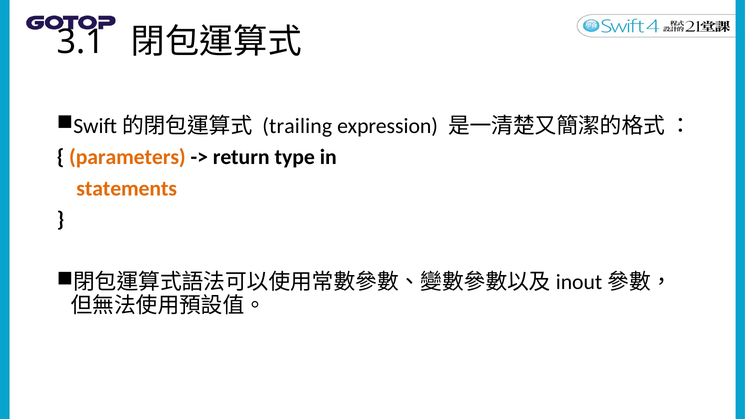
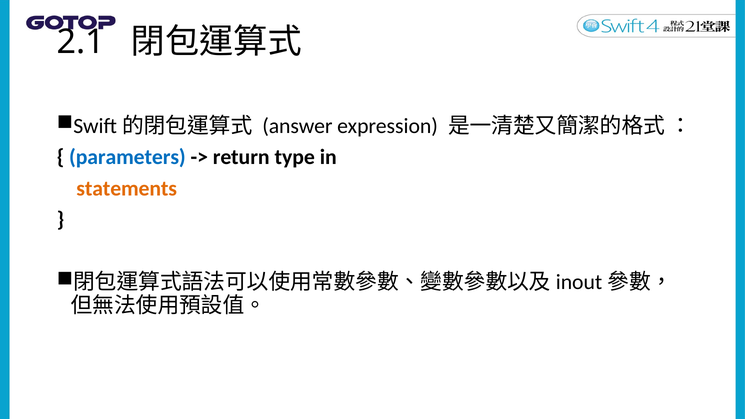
3.1: 3.1 -> 2.1 (81, 42)
trailing: trailing -> answer (297, 126)
parameters colour: orange -> blue (127, 157)
